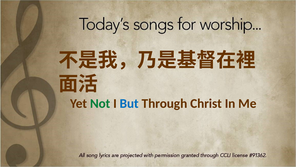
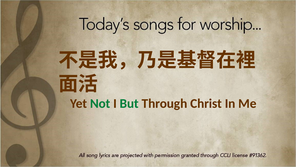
But colour: blue -> green (129, 103)
